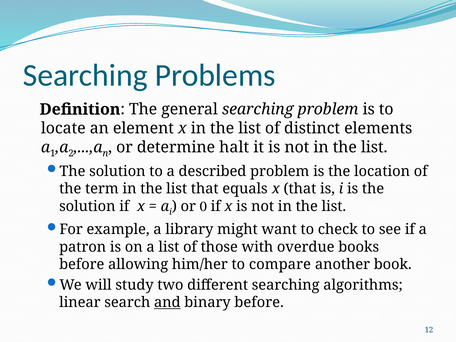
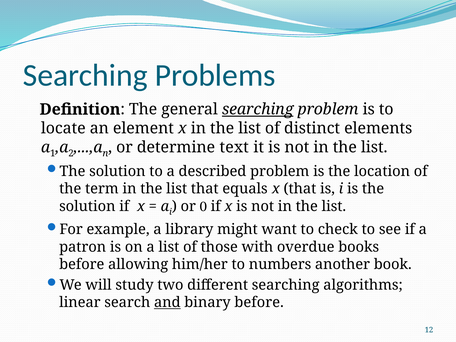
searching underline: none -> present (258, 109)
halt: halt -> text (234, 147)
compare: compare -> numbers (280, 264)
